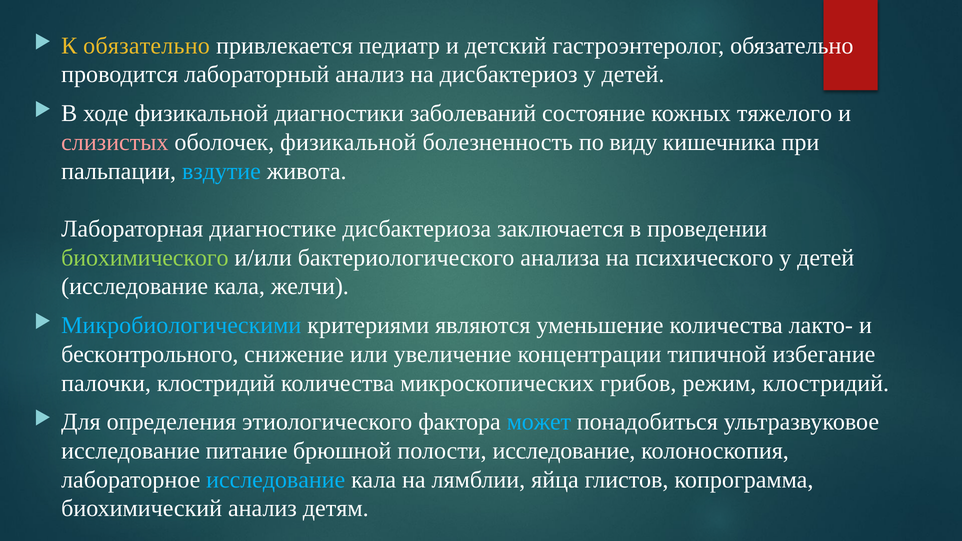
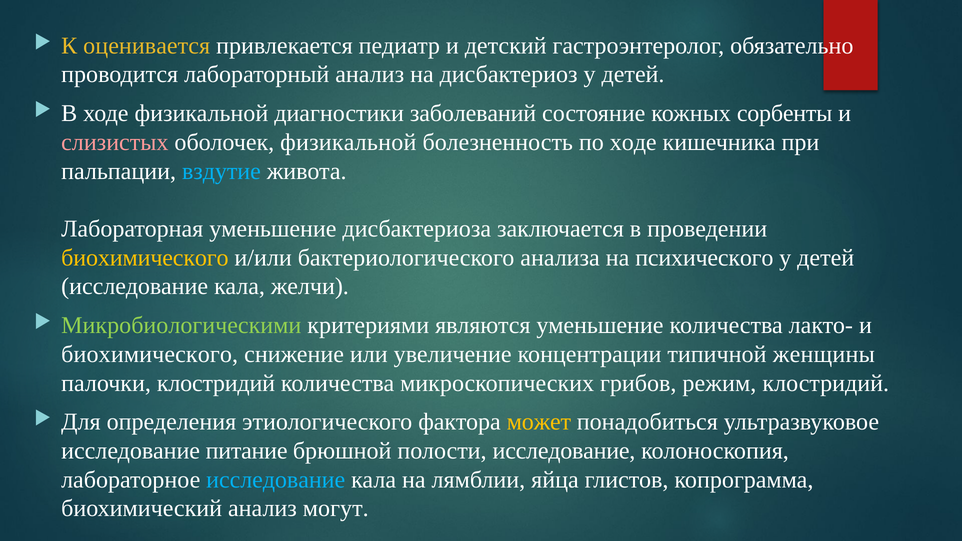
К обязательно: обязательно -> оценивается (147, 46)
тяжелого: тяжелого -> сорбенты (785, 113)
по виду: виду -> ходе (633, 142)
Лабораторная диагностике: диагностике -> уменьшение (273, 229)
биохимического colour: light green -> yellow (145, 258)
Микробиологическими colour: light blue -> light green (181, 325)
бесконтрольного: бесконтрольного -> биохимического (150, 354)
избегание: избегание -> женщины (824, 354)
может colour: light blue -> yellow (539, 422)
детям: детям -> могут (336, 509)
